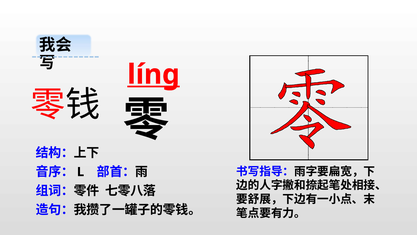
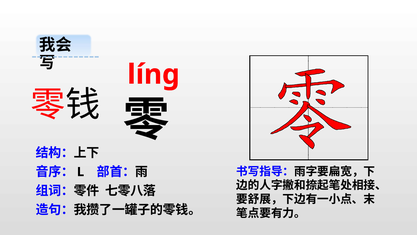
líng underline: present -> none (154, 74)
